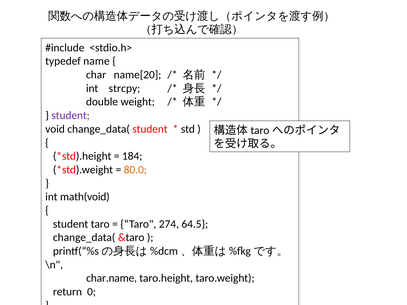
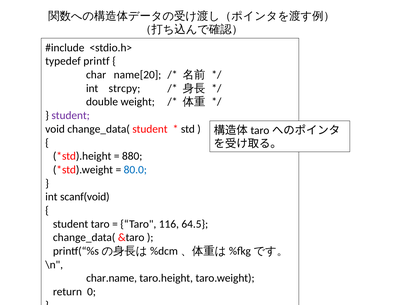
name: name -> printf (96, 61)
184: 184 -> 880 (132, 156)
80.0 colour: orange -> blue (135, 170)
math(void: math(void -> scanf(void (85, 197)
274: 274 -> 116 (169, 224)
